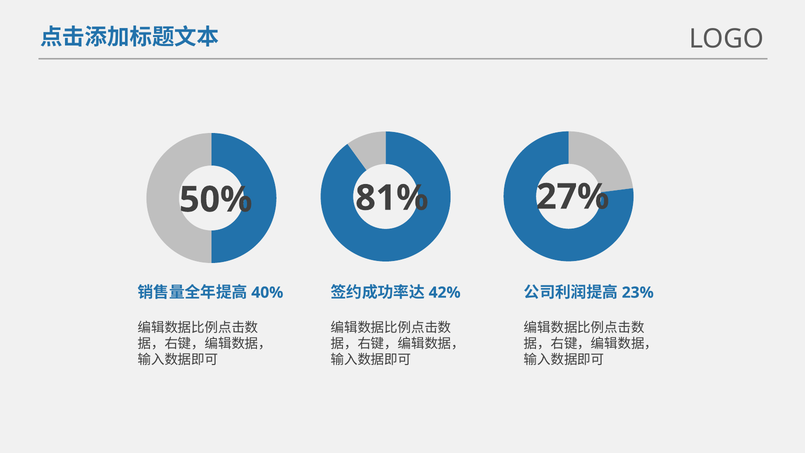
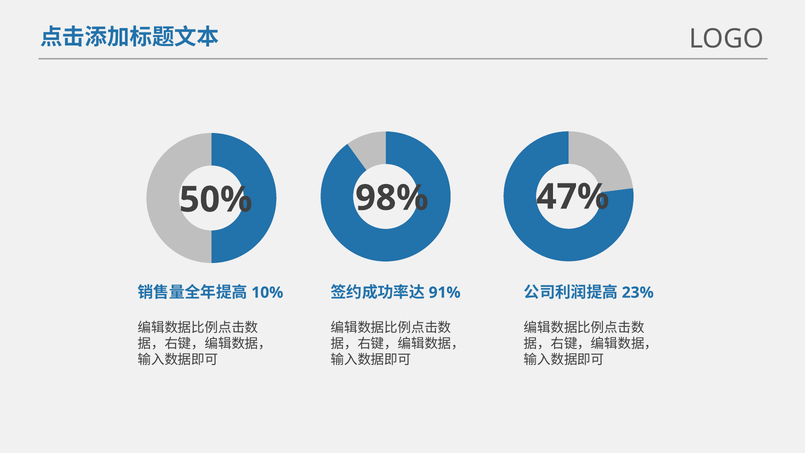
81%: 81% -> 98% (392, 198)
27%: 27% -> 47% (573, 197)
40%: 40% -> 10% (267, 292)
42%: 42% -> 91% (445, 292)
